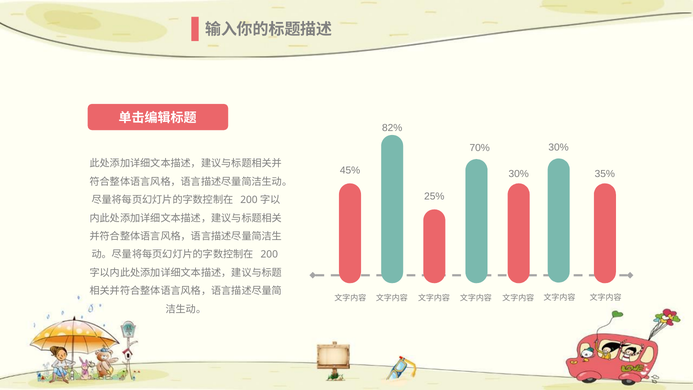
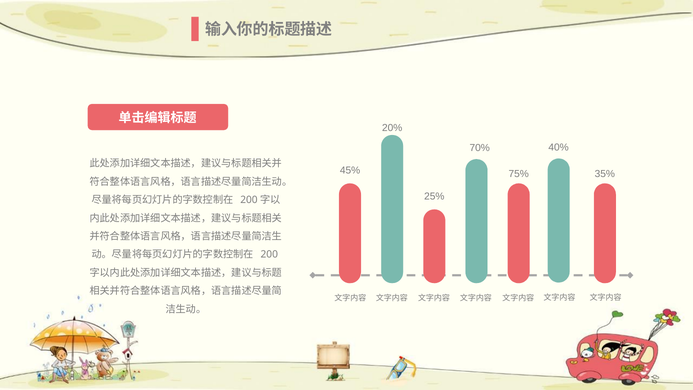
82%: 82% -> 20% (392, 128)
30%: 30% -> 40% (559, 147)
30%: 30% -> 75% (519, 174)
